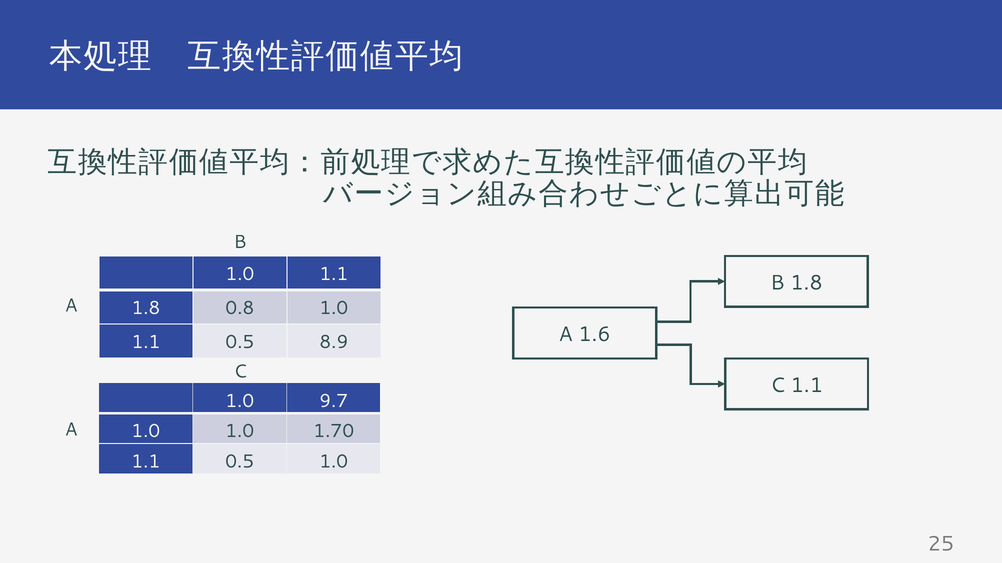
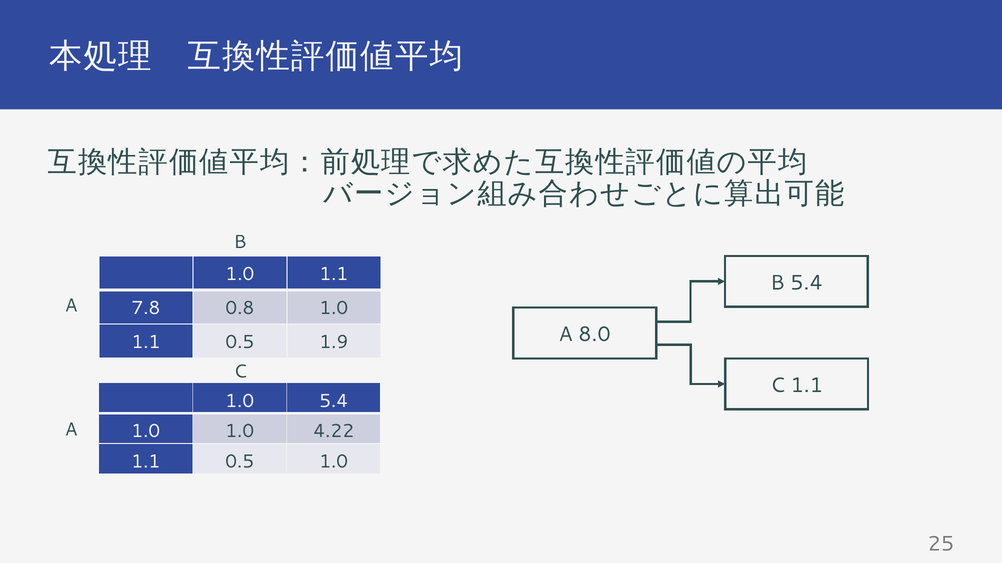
B 1.8: 1.8 -> 5.4 (806, 283)
1.8: 1.8 -> 7.8 (146, 308)
1.6: 1.6 -> 8.0 (595, 335)
8.9: 8.9 -> 1.9 (334, 343)
1.0 9.7: 9.7 -> 5.4 (334, 401)
1.70: 1.70 -> 4.22 (334, 432)
